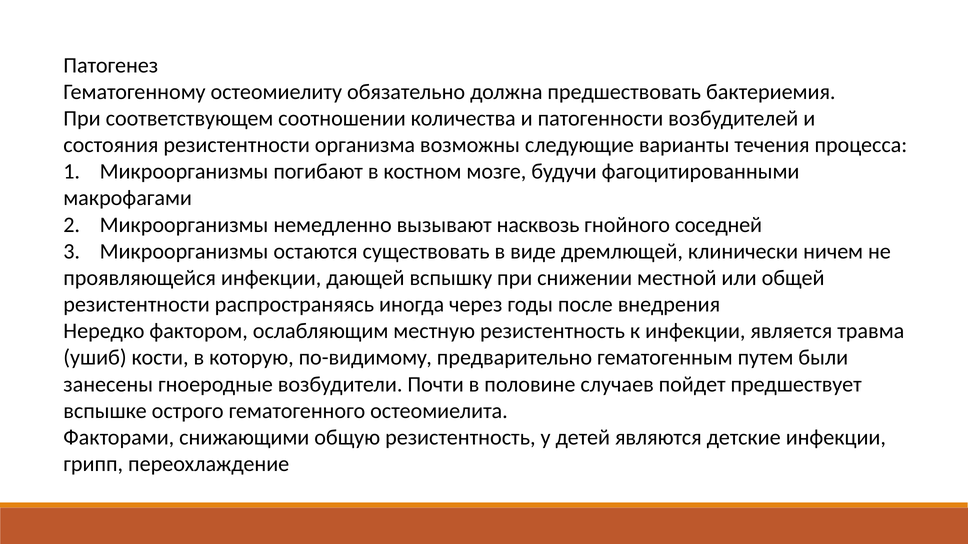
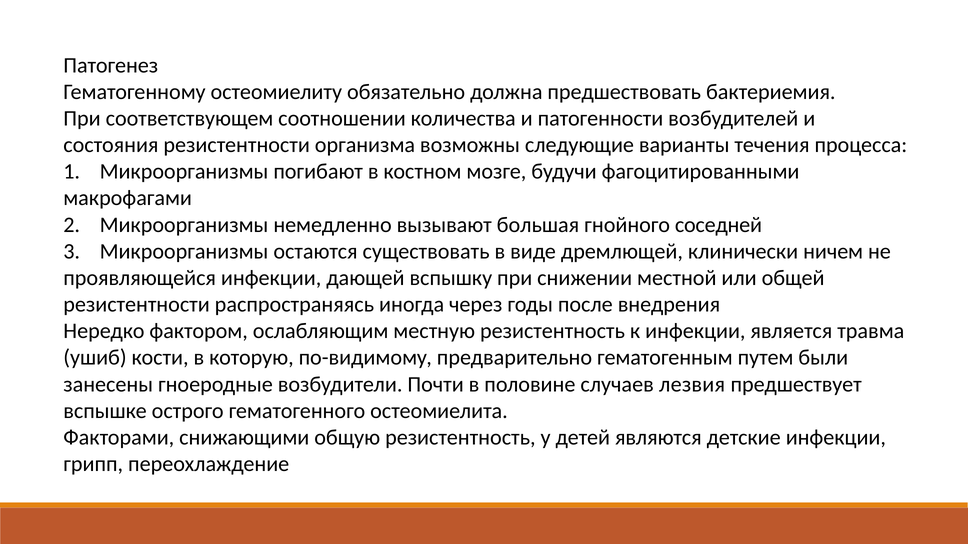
насквозь: насквозь -> большая (538, 225)
пойдет: пойдет -> лезвия (692, 385)
